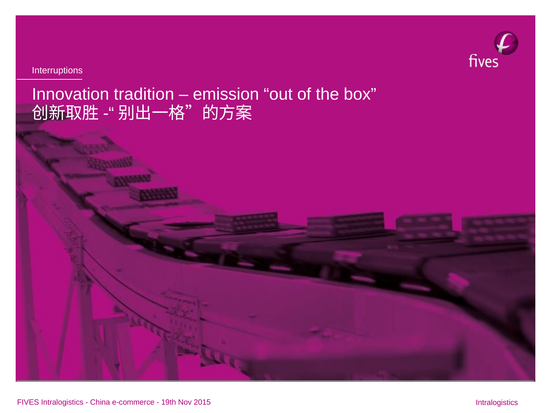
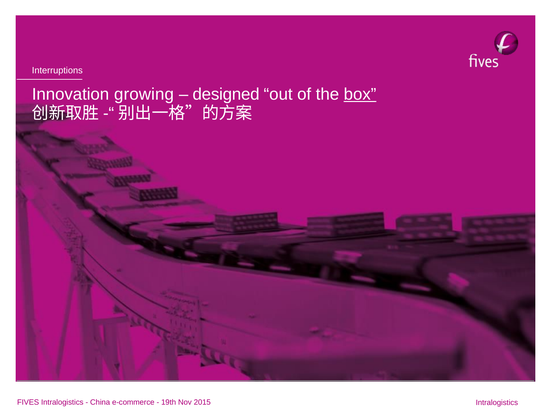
tradition: tradition -> growing (144, 94)
emission: emission -> designed (226, 94)
box underline: none -> present (360, 94)
